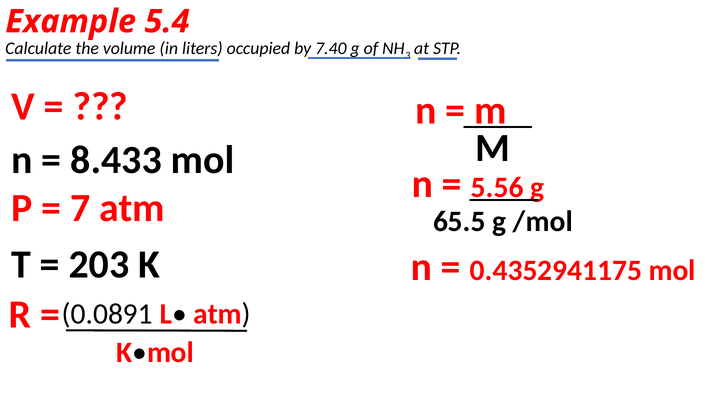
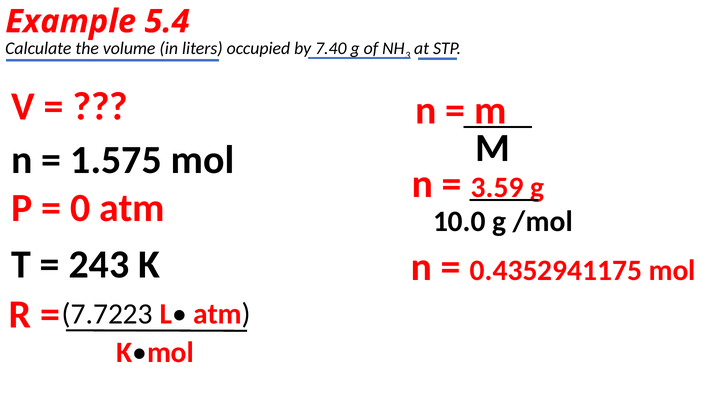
8.433: 8.433 -> 1.575 (116, 160)
5.56: 5.56 -> 3.59 (497, 187)
7: 7 -> 0 (80, 208)
65.5: 65.5 -> 10.0 (459, 221)
203: 203 -> 243 (99, 264)
0.0891: 0.0891 -> 7.7223 (107, 314)
